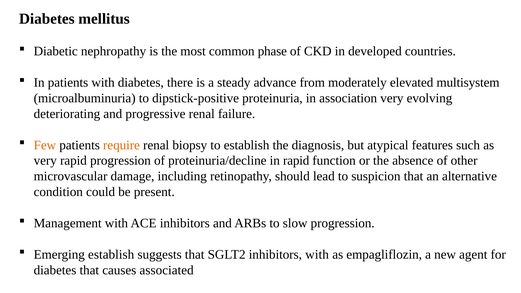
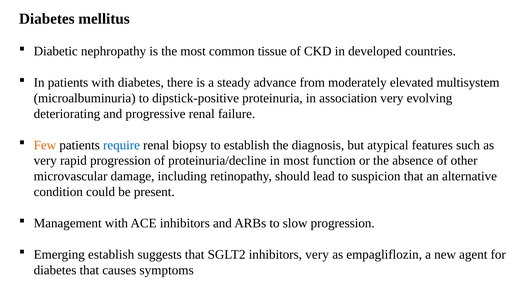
phase: phase -> tissue (272, 51)
require colour: orange -> blue (122, 145)
in rapid: rapid -> most (296, 161)
inhibitors with: with -> very (317, 254)
associated: associated -> symptoms (167, 270)
